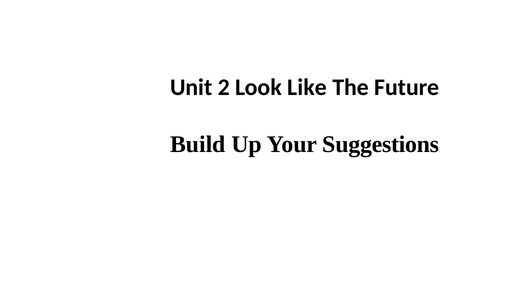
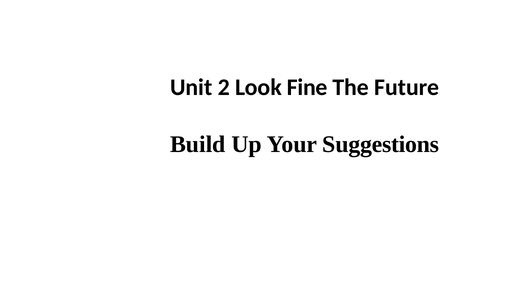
Like: Like -> Fine (307, 87)
